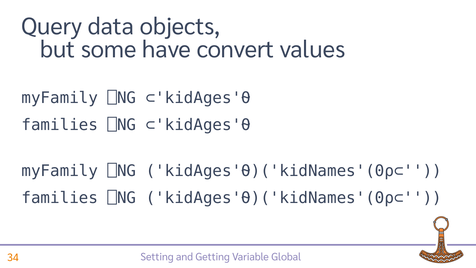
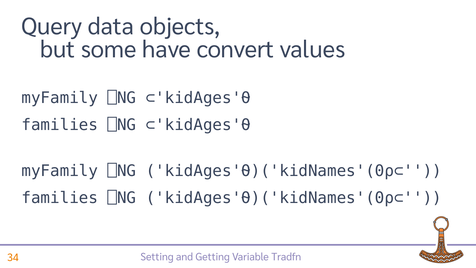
Global: Global -> Tradfn (286, 257)
